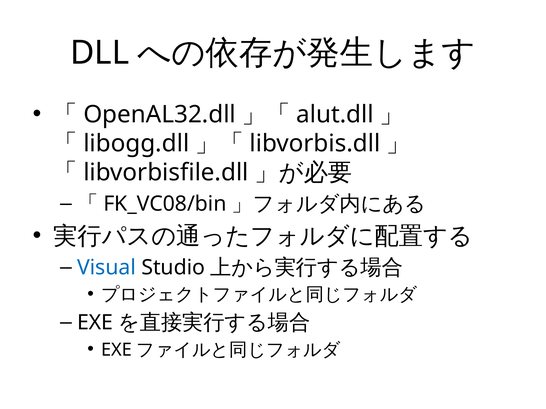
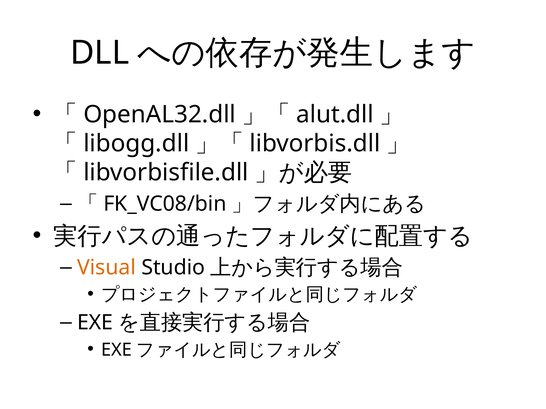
Visual colour: blue -> orange (107, 268)
